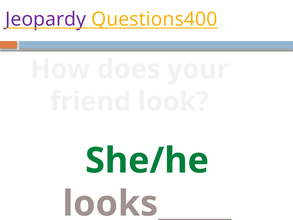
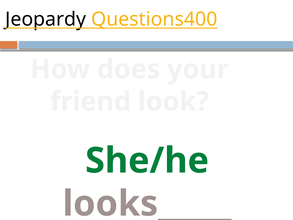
Jeopardy colour: purple -> black (46, 19)
